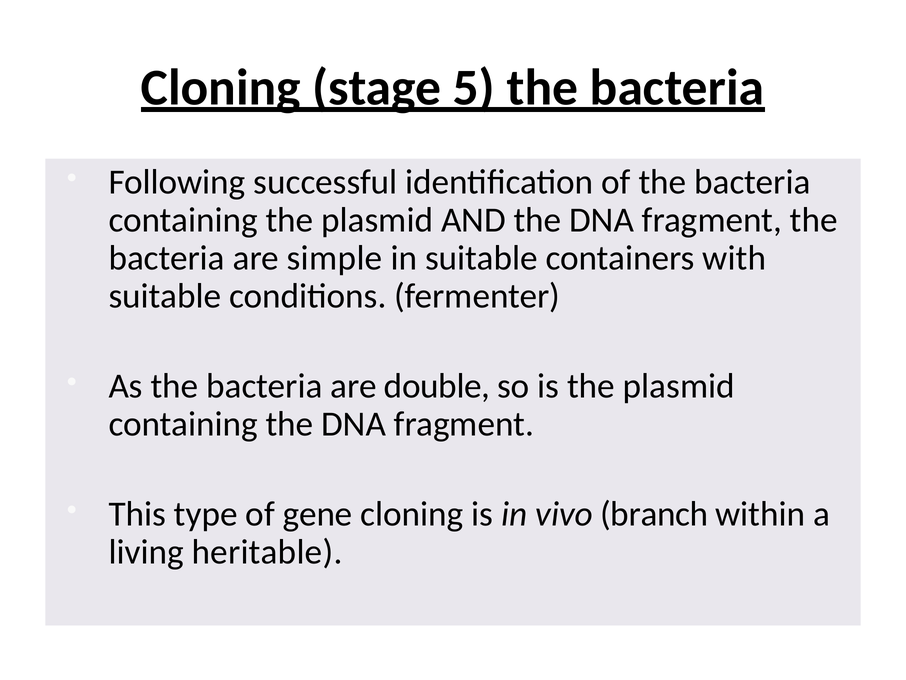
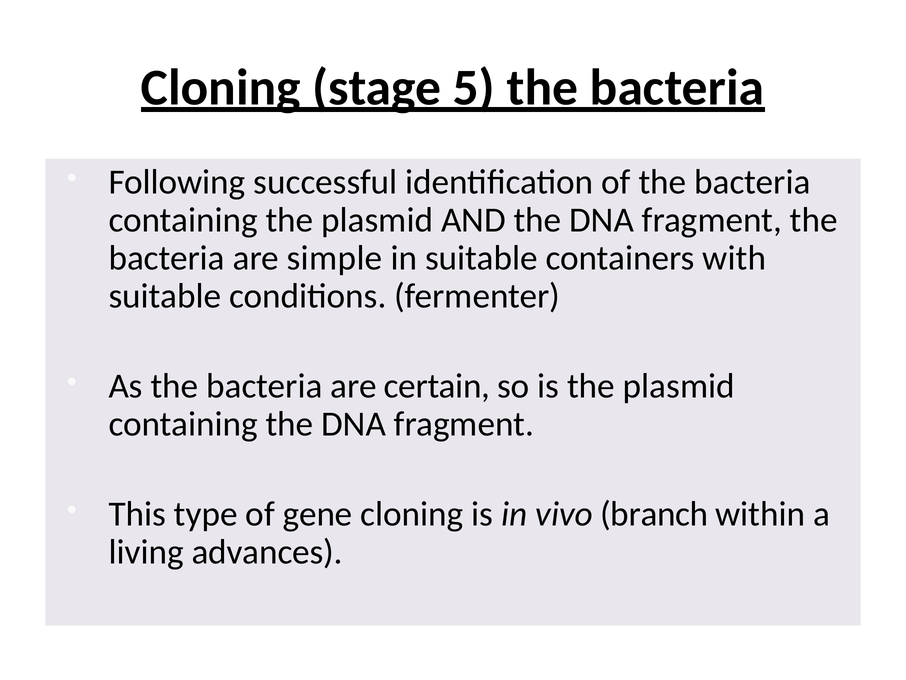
double: double -> certain (437, 386)
heritable: heritable -> advances (267, 552)
